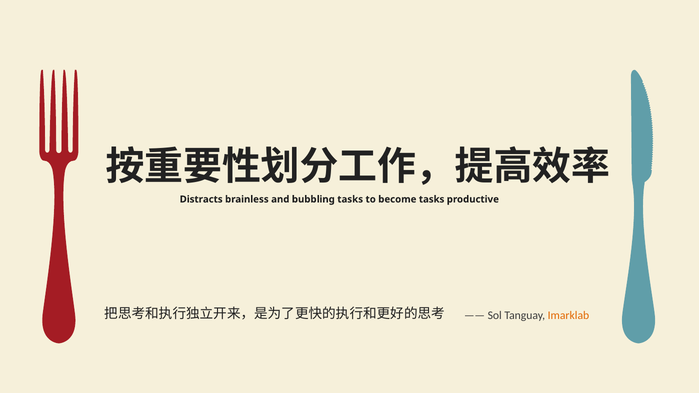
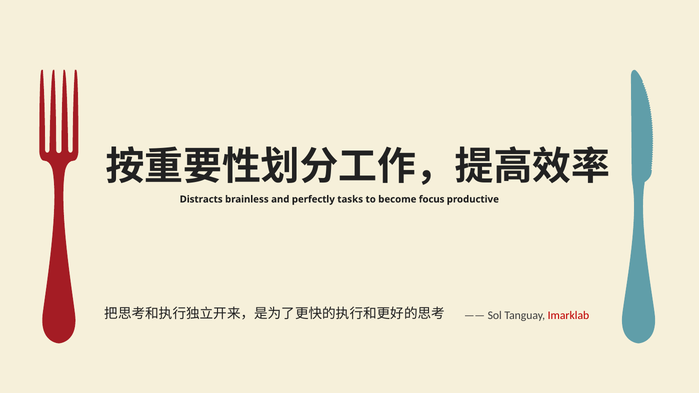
bubbling: bubbling -> perfectly (313, 199)
become tasks: tasks -> focus (432, 199)
Imarklab colour: orange -> red (568, 316)
